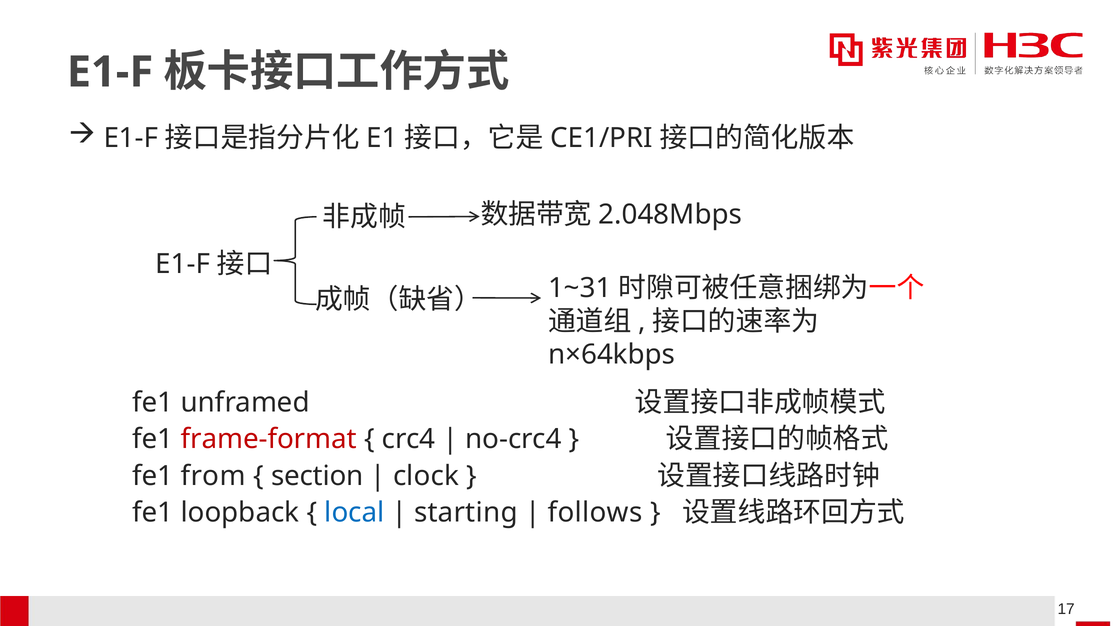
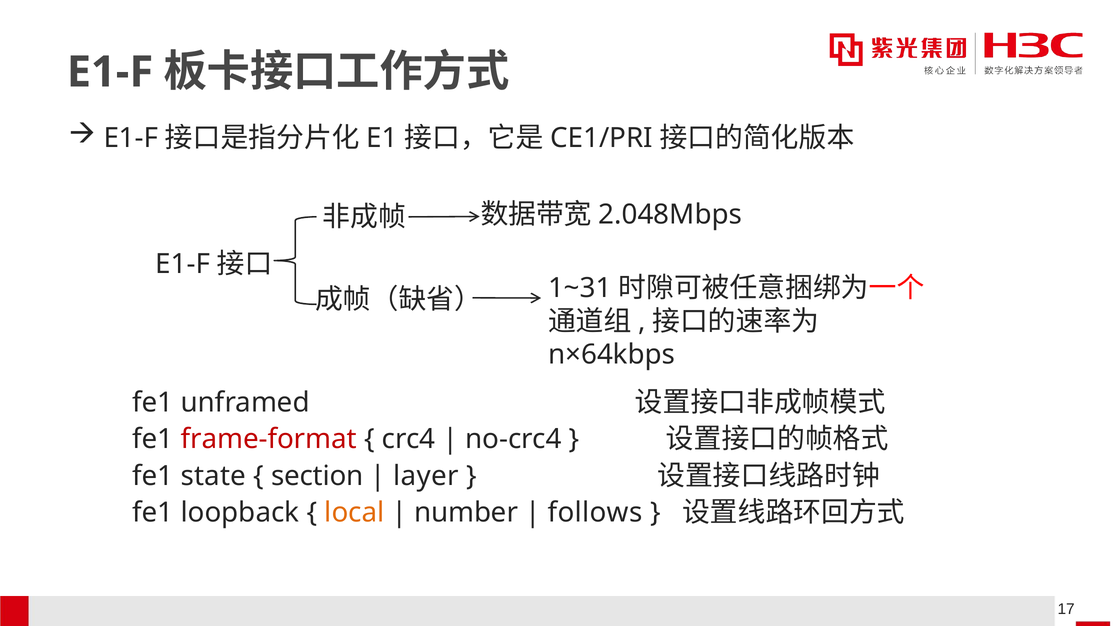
from: from -> state (213, 476)
clock: clock -> layer (426, 476)
local colour: blue -> orange (354, 513)
starting: starting -> number (466, 513)
